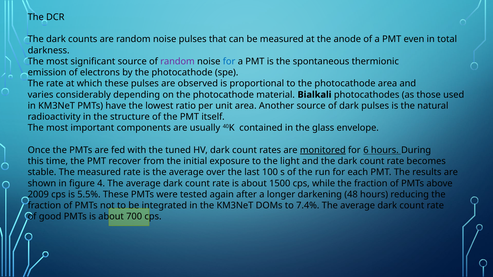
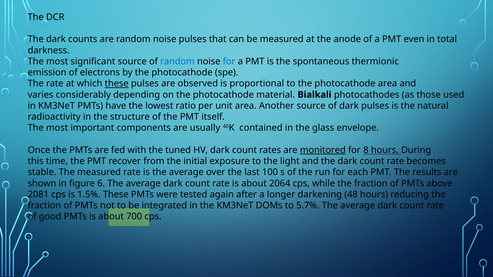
random colour: purple -> blue (177, 61)
these underline: none -> present (117, 84)
6: 6 -> 8 (366, 150)
4: 4 -> 6 (101, 184)
1500: 1500 -> 2064 (280, 184)
2009: 2009 -> 2081 (38, 195)
5.5%: 5.5% -> 1.5% (89, 195)
7.4%: 7.4% -> 5.7% (308, 206)
